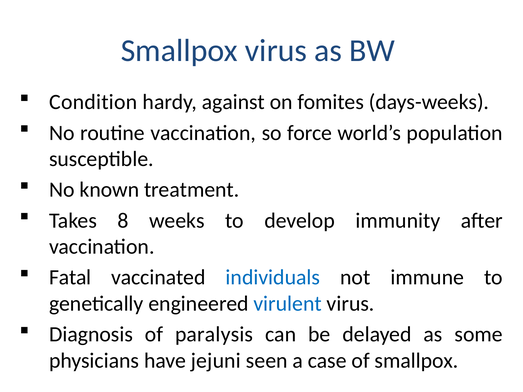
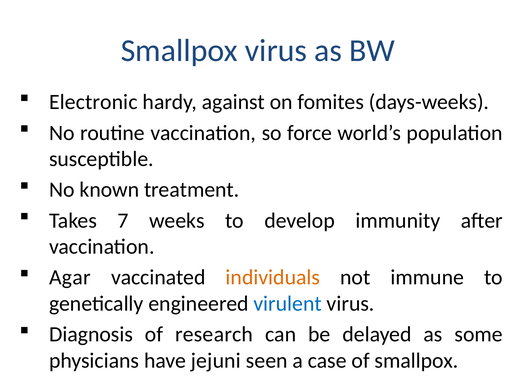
Condition: Condition -> Electronic (93, 102)
8: 8 -> 7 (123, 221)
Fatal: Fatal -> Agar (70, 278)
individuals colour: blue -> orange (273, 278)
paralysis: paralysis -> research (214, 335)
